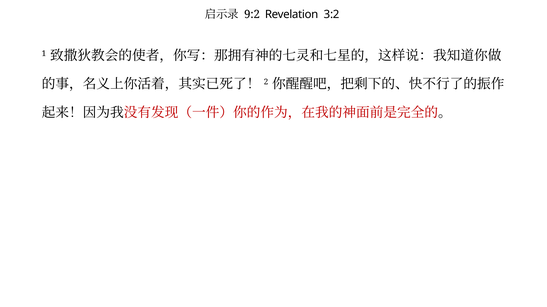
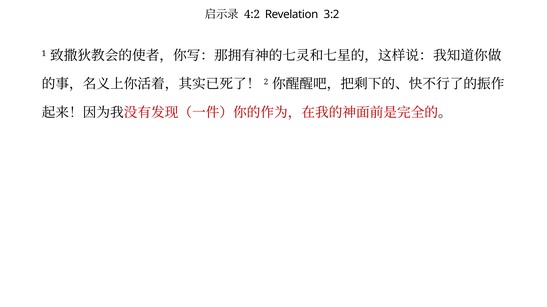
9:2: 9:2 -> 4:2 (252, 14)
